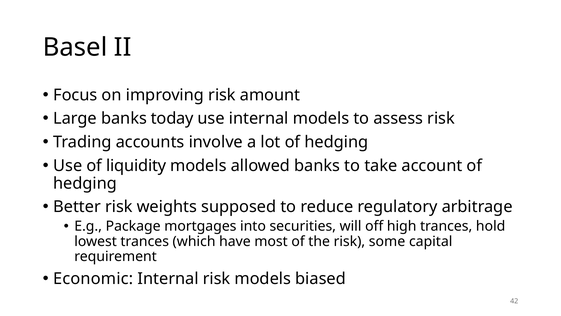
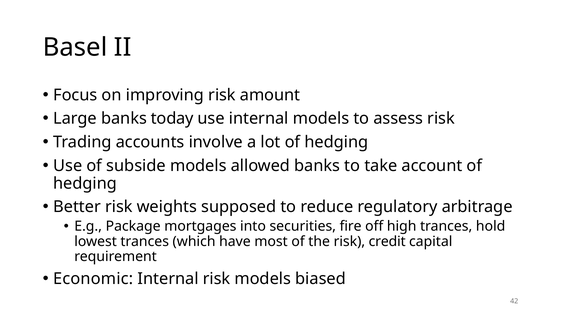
liquidity: liquidity -> subside (136, 165)
will: will -> fire (351, 226)
some: some -> credit (387, 241)
